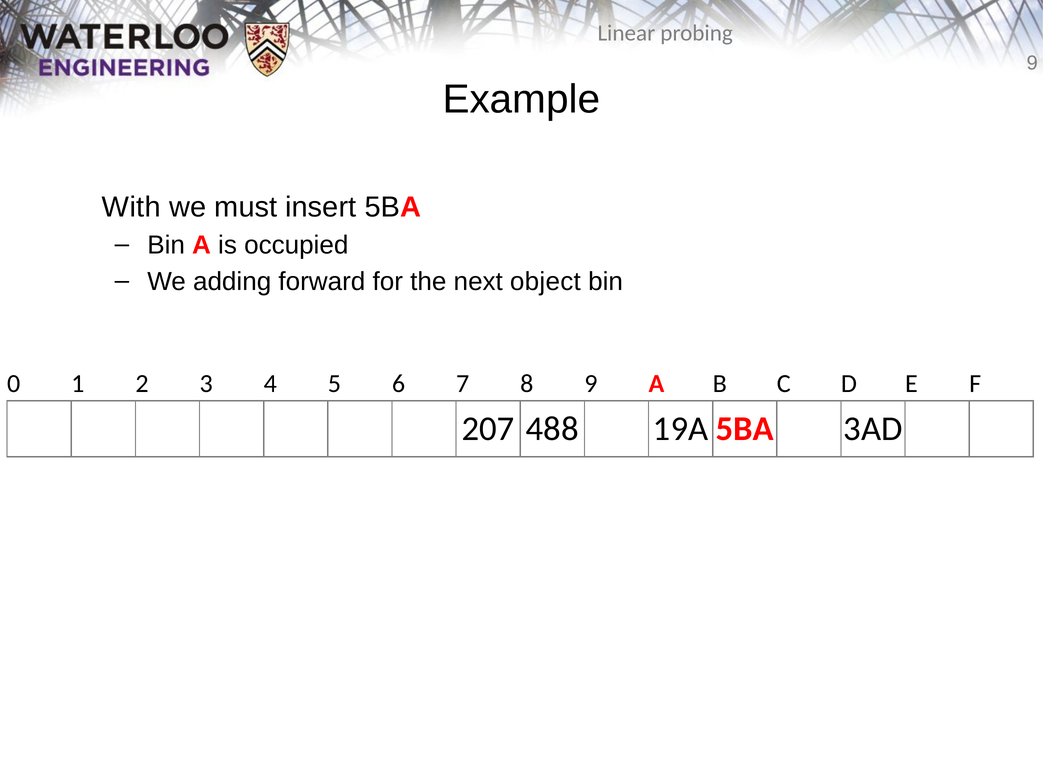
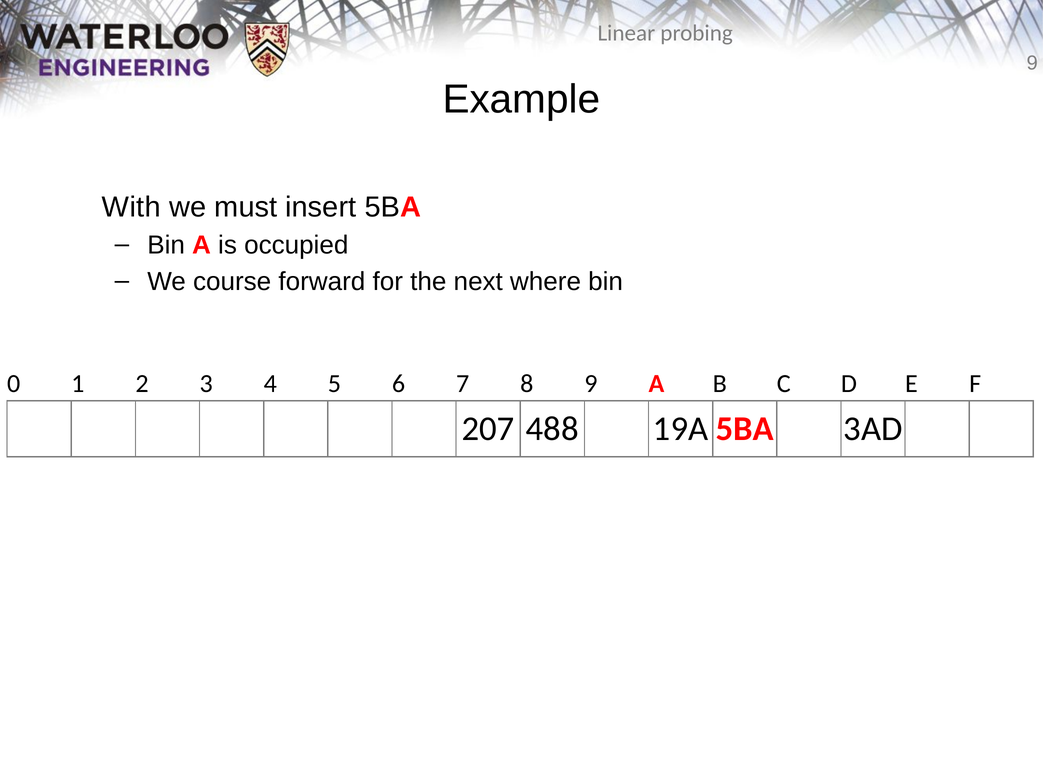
adding: adding -> course (232, 282)
object: object -> where (546, 282)
